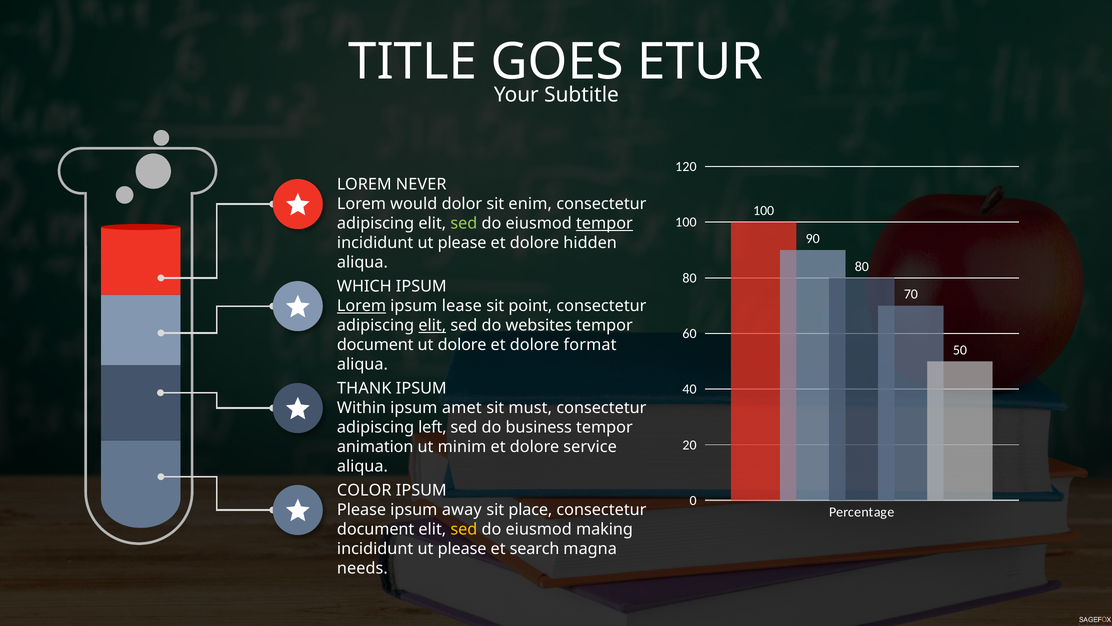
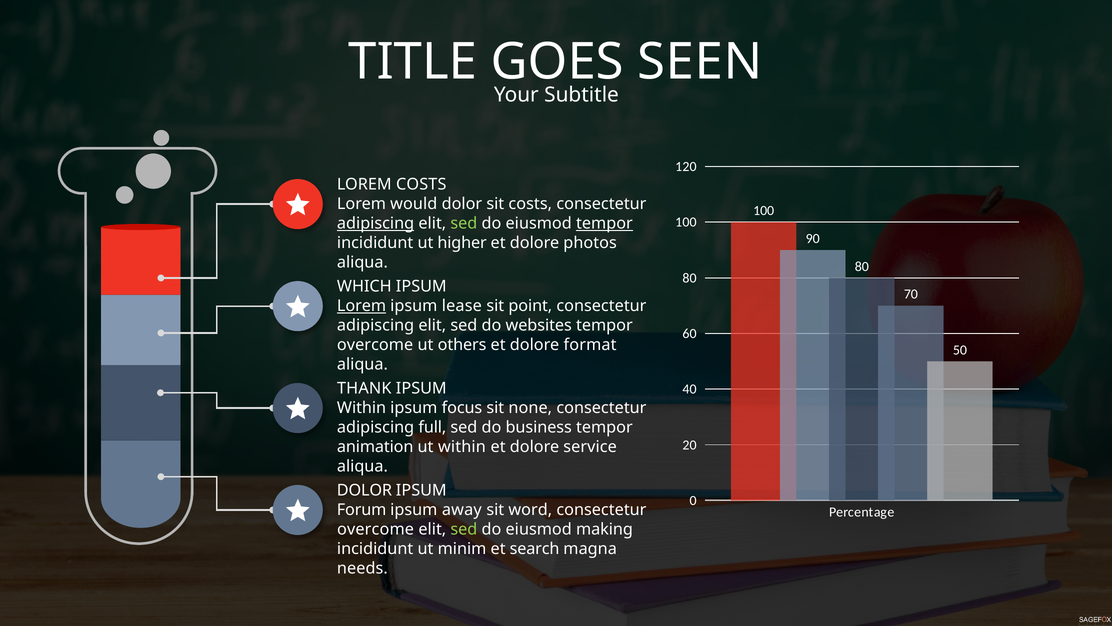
ETUR: ETUR -> SEEN (700, 62)
LOREM NEVER: NEVER -> COSTS (421, 184)
sit enim: enim -> costs (530, 204)
adipiscing underline: none -> present (376, 223)
please: please -> higher (462, 243)
hidden: hidden -> photos (590, 243)
elit underline: present -> none (432, 325)
document: document -> overcome (375, 345)
ut dolore: dolore -> others (462, 345)
amet: amet -> focus (462, 408)
must: must -> none (530, 408)
left: left -> full (432, 427)
ut minim: minim -> within (462, 447)
COLOR: COLOR -> DOLOR (364, 490)
Please: Please -> Forum (362, 509)
place: place -> word (530, 509)
document: document -> overcome (376, 529)
sed colour: yellow -> light green (464, 529)
please: please -> minim (462, 548)
